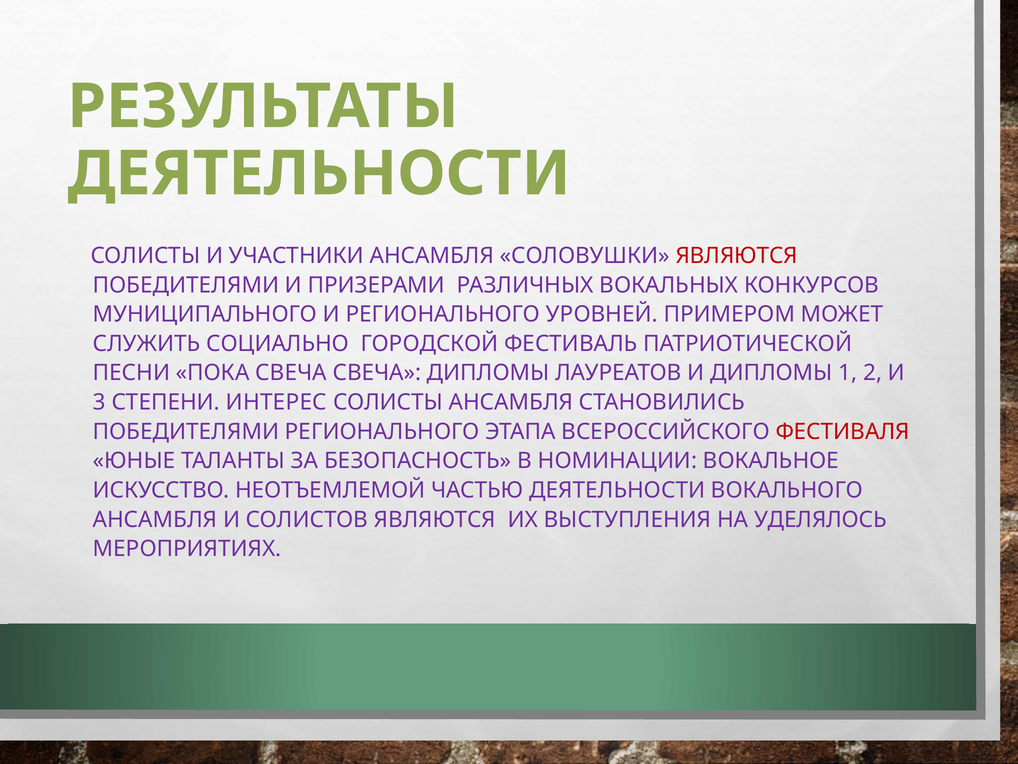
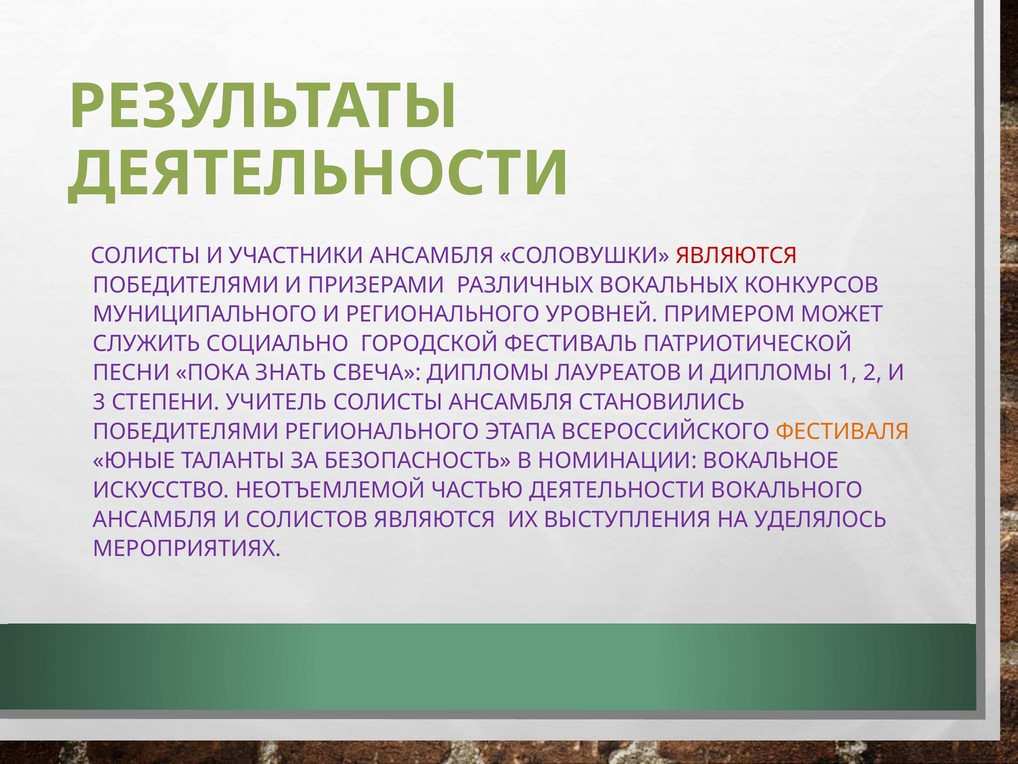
ПОКА СВЕЧА: СВЕЧА -> ЗНАТЬ (291, 373)
ИНТЕРЕС: ИНТЕРЕС -> УЧИТЕЛЬ (276, 402)
ФЕСТИВАЛЯ colour: red -> orange (843, 431)
